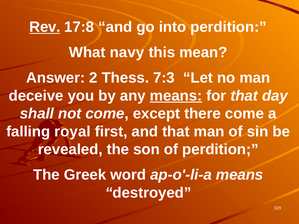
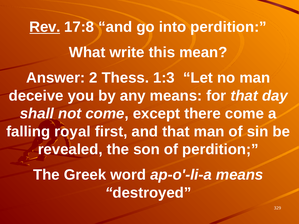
navy: navy -> write (127, 52)
7:3: 7:3 -> 1:3 (164, 78)
means underline: present -> none (176, 96)
